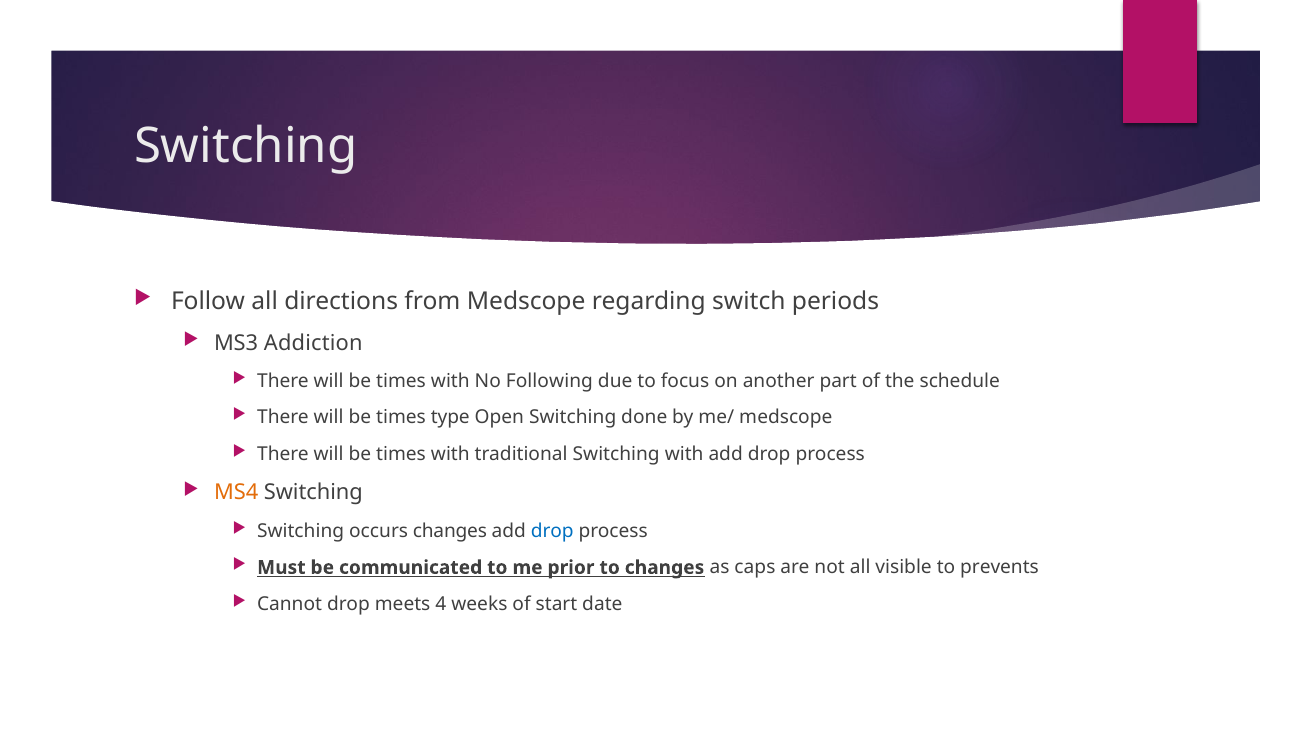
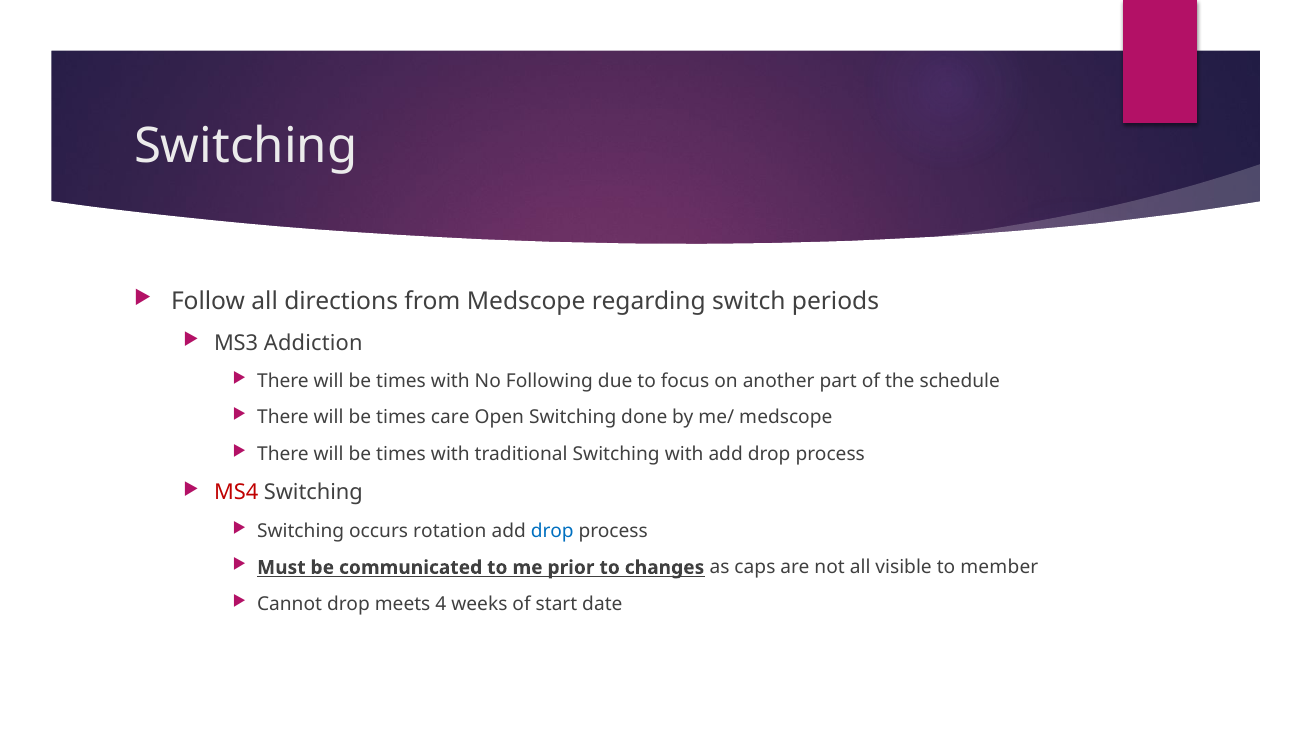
type: type -> care (450, 418)
MS4 colour: orange -> red (236, 493)
occurs changes: changes -> rotation (450, 531)
prevents: prevents -> member (999, 567)
